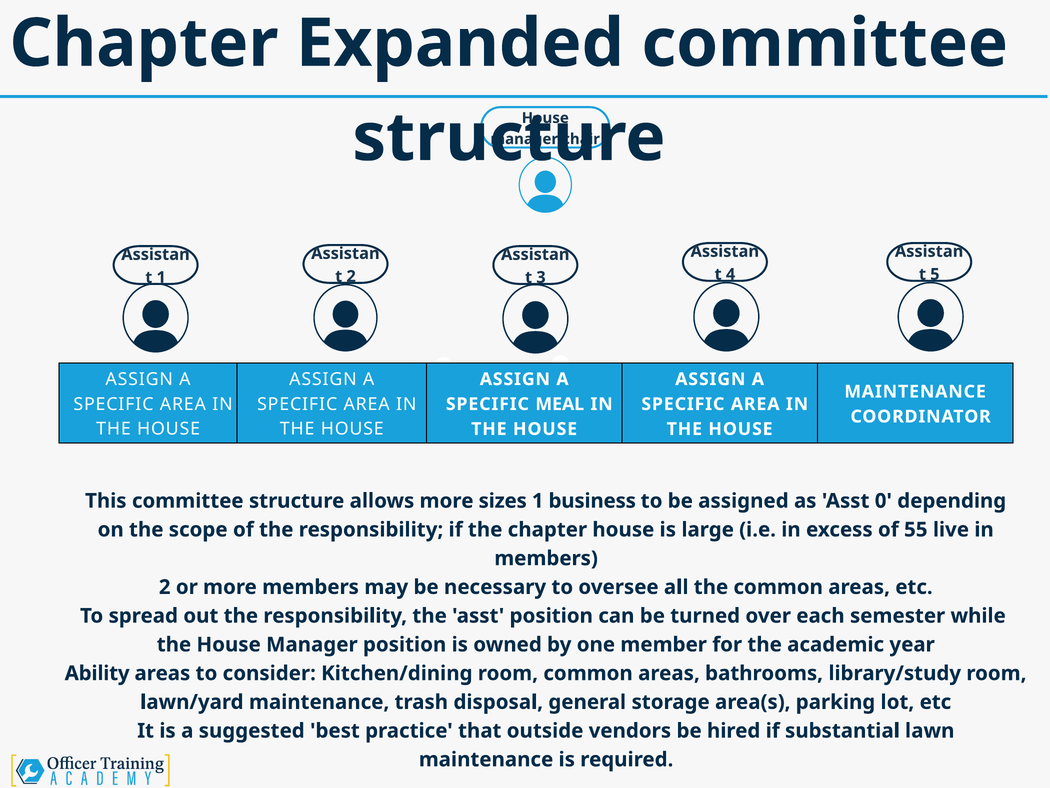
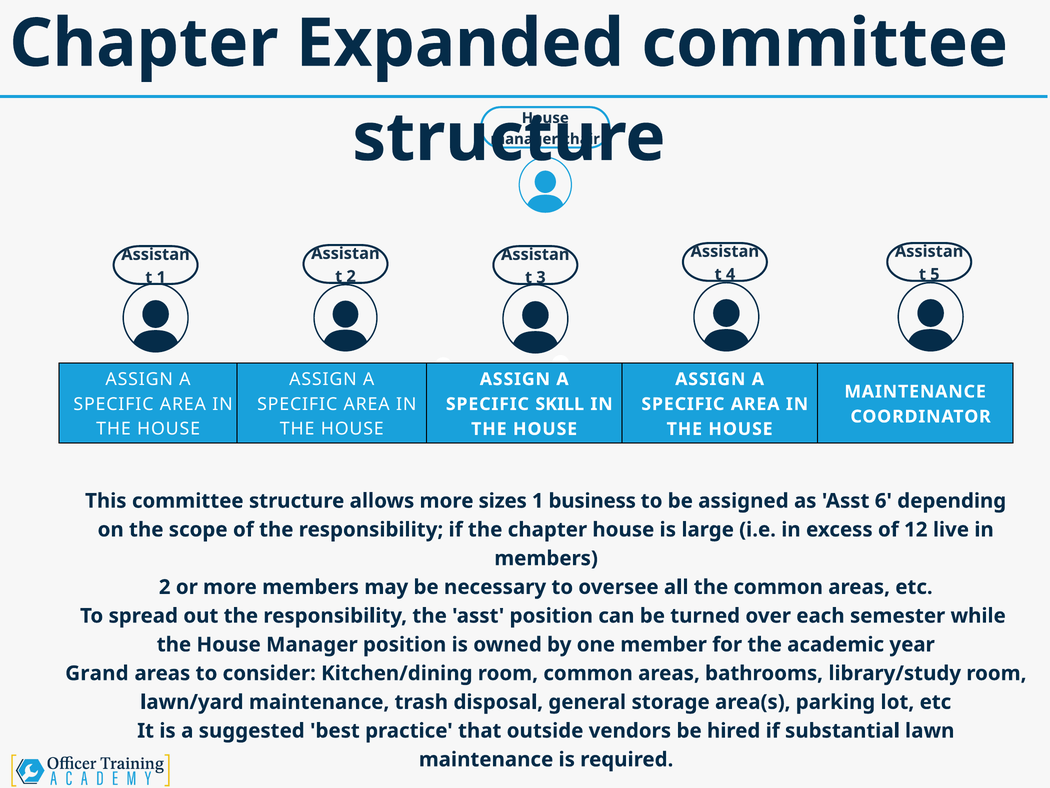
MEAL: MEAL -> SKILL (560, 404)
0: 0 -> 6 (883, 501)
55: 55 -> 12 (916, 529)
Ability: Ability -> Grand (97, 673)
